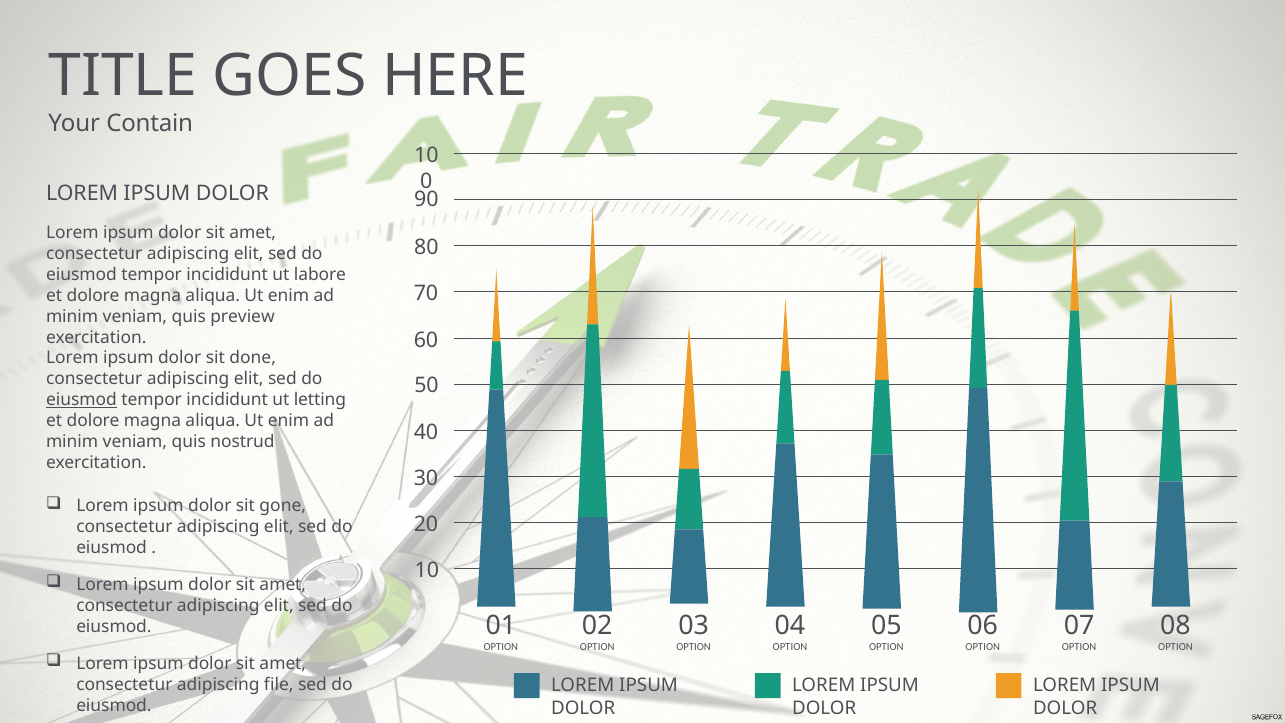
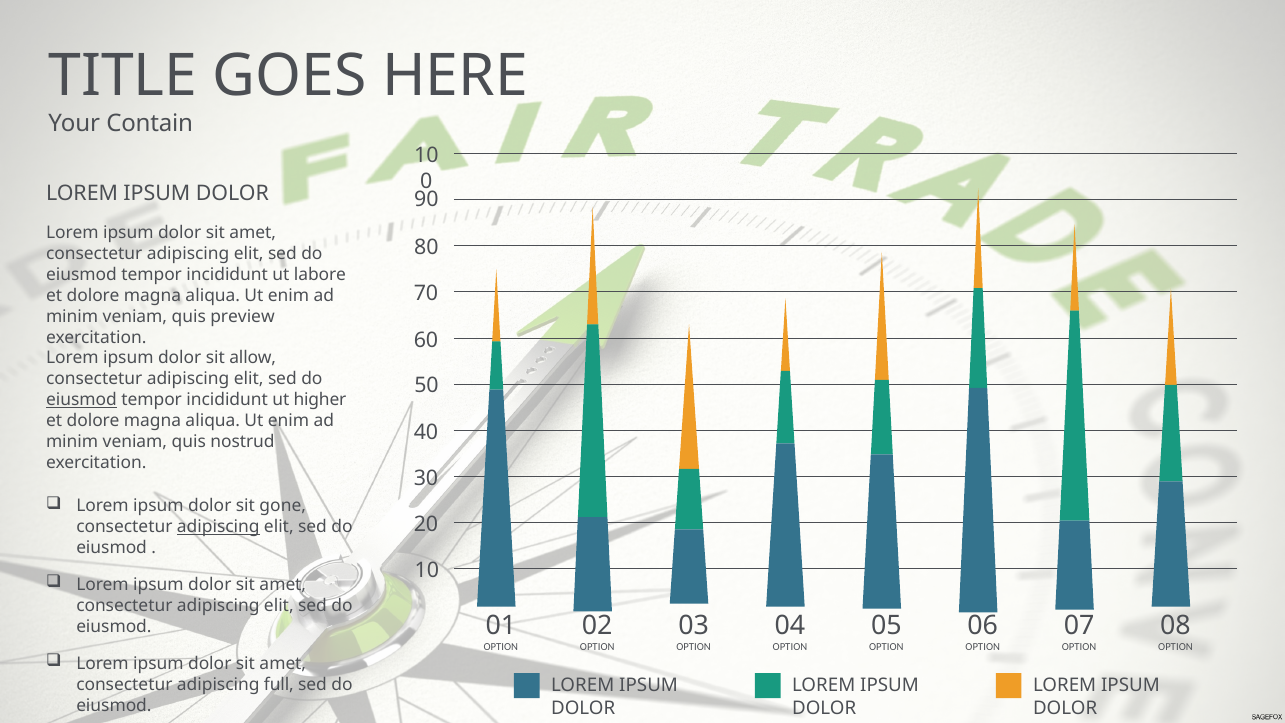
done: done -> allow (253, 358)
letting: letting -> higher (320, 400)
adipiscing underline: none -> present (218, 527)
file: file -> full (279, 685)
